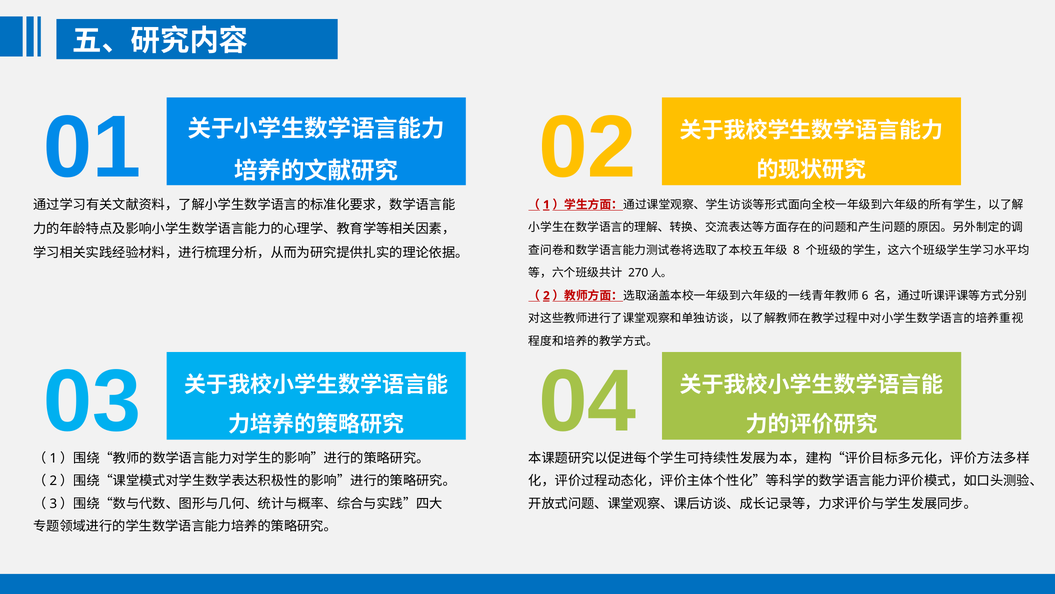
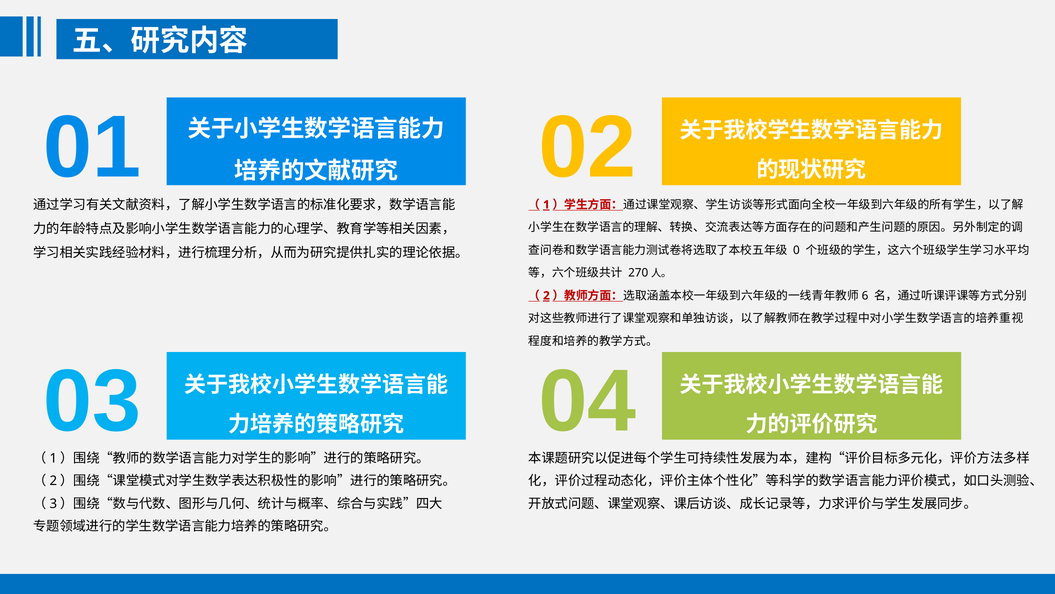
8: 8 -> 0 (796, 250)
